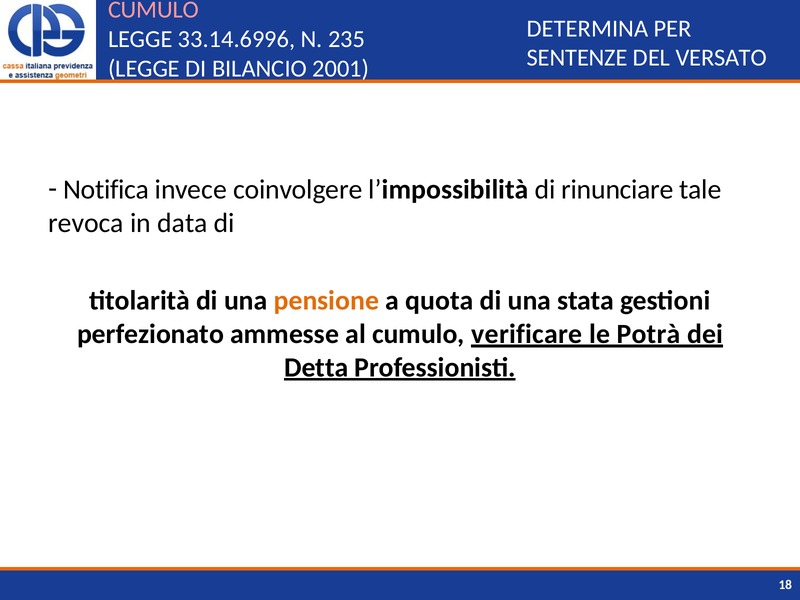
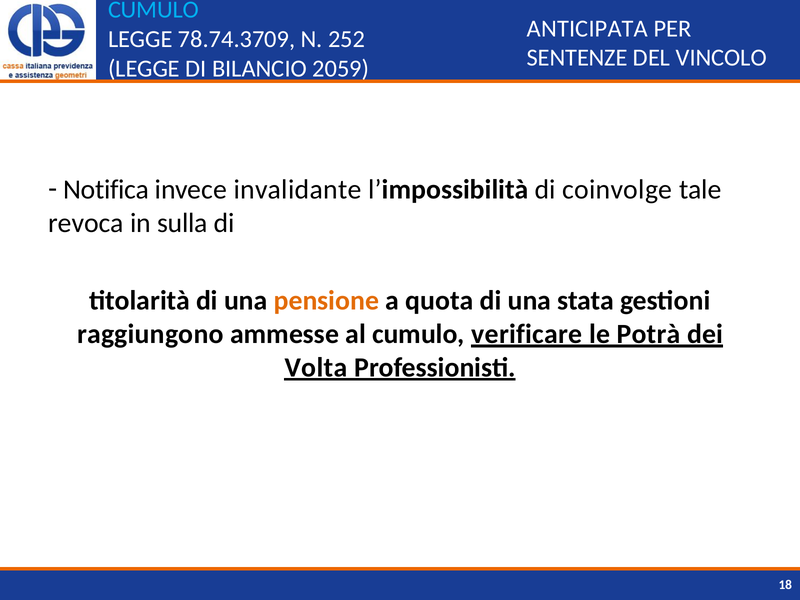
CUMULO colour: pink -> light blue (154, 10)
DETERMINA: DETERMINA -> ANTICIPATA (588, 28)
33.14.6996: 33.14.6996 -> 78.74.3709 (237, 39)
235: 235 -> 252 (347, 39)
VERSATO: VERSATO -> VINCOLO (721, 58)
2001: 2001 -> 2059 (341, 69)
coinvolgere: coinvolgere -> invalidante (298, 190)
rinunciare: rinunciare -> coinvolge (617, 190)
data: data -> sulla (183, 223)
perfezionato: perfezionato -> raggiungono (150, 334)
Detta: Detta -> Volta (316, 367)
